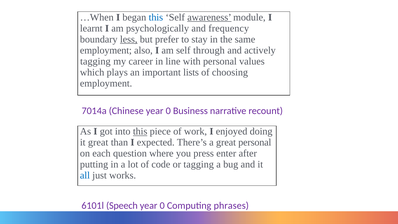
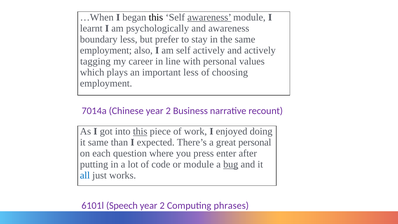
this colour: blue -> black (156, 17)
and frequency: frequency -> awareness (229, 28)
less underline: present -> none (129, 39)
self through: through -> actively (209, 50)
important lists: lists -> less (191, 72)
Chinese year 0: 0 -> 2 (168, 111)
it great: great -> same (98, 142)
or tagging: tagging -> module (199, 164)
bug underline: none -> present (231, 164)
0: 0 -> 2 (162, 205)
